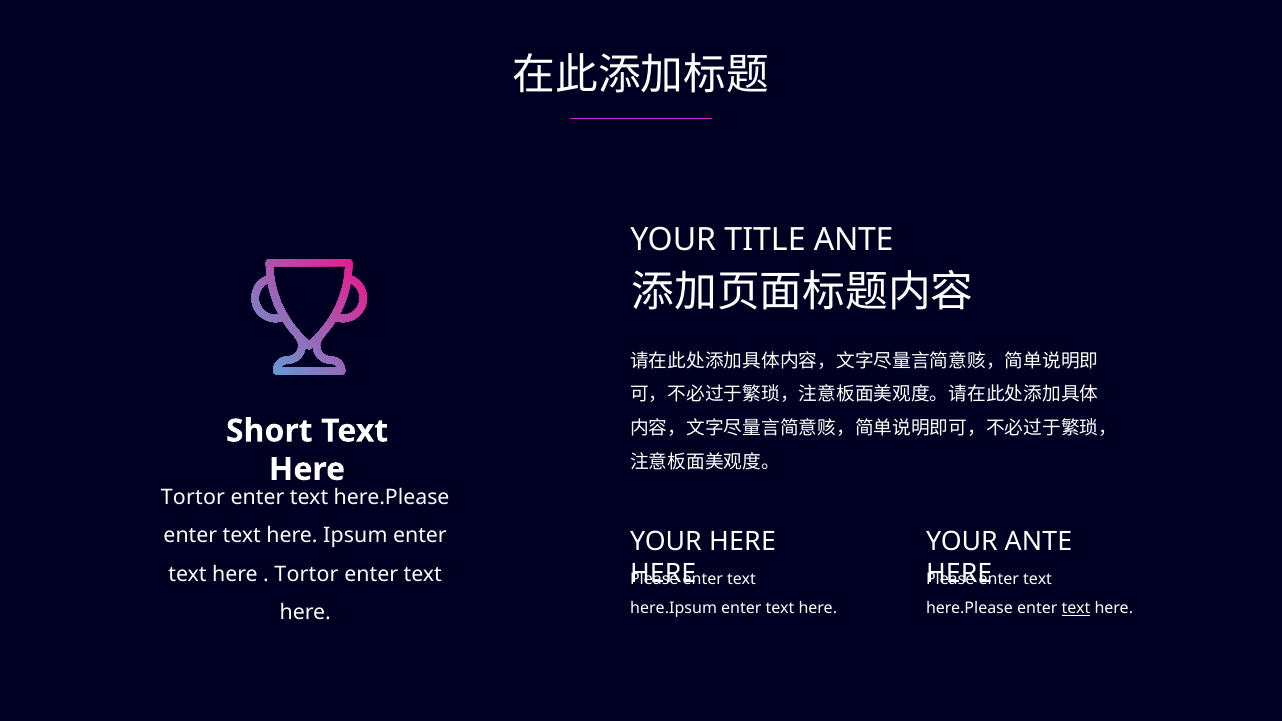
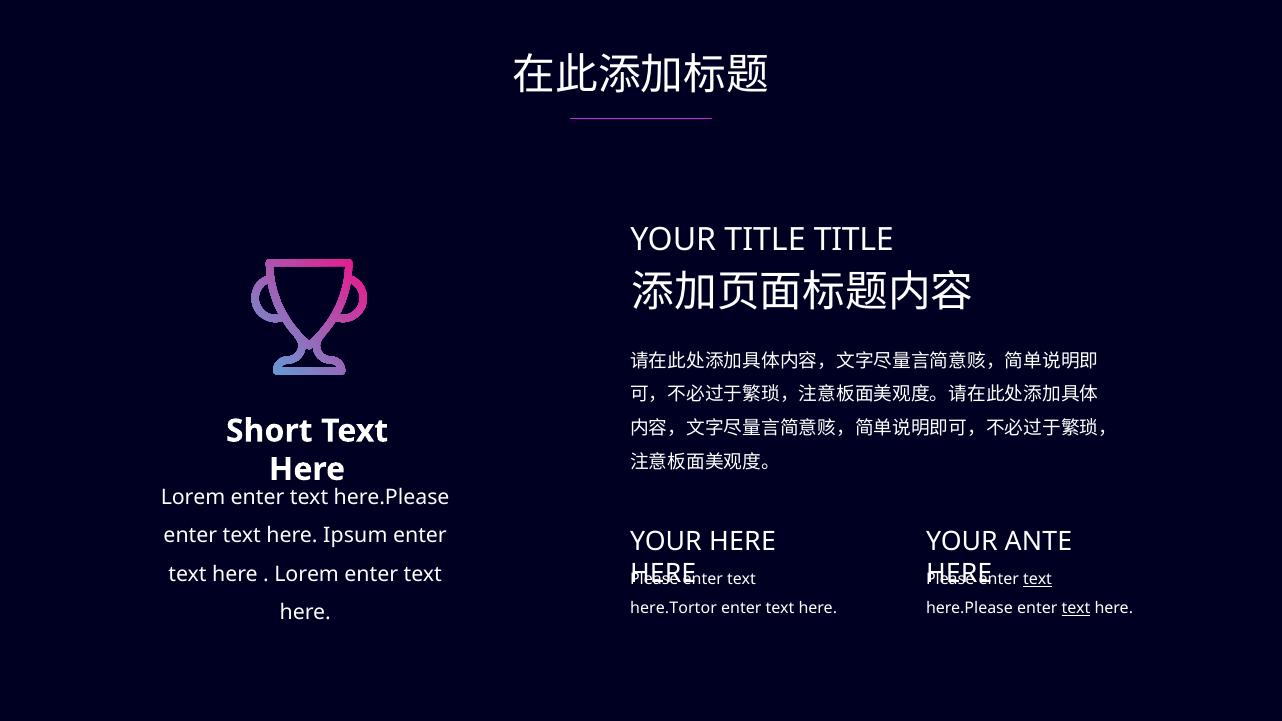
TITLE ANTE: ANTE -> TITLE (854, 240)
Tortor: Tortor -> Lorem (193, 497)
Tortor: Tortor -> Lorem (307, 574)
text underline: none -> present (1038, 580)
here.Ipsum: here.Ipsum -> here.Tortor (674, 609)
